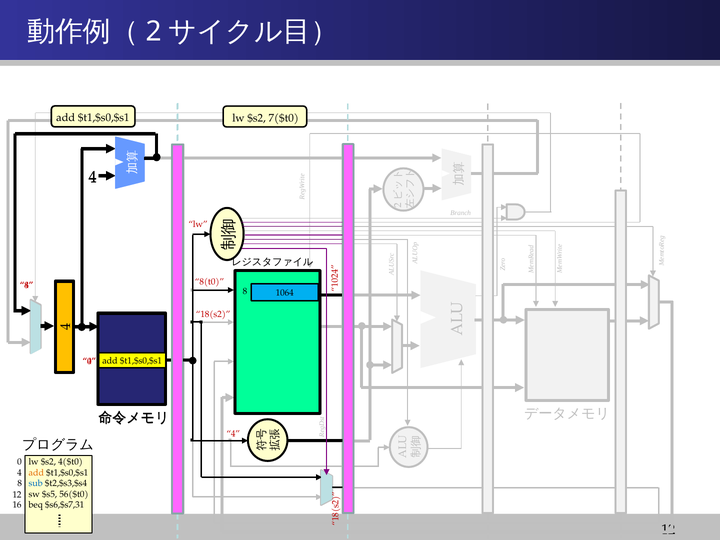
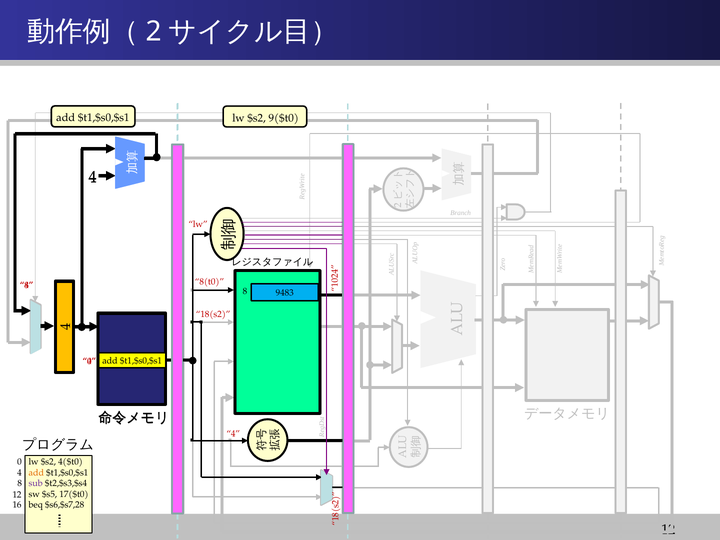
7($t0: 7($t0 -> 9($t0 (284, 118)
1064: 1064 -> 9483 (285, 293)
sub colour: blue -> purple (36, 483)
56($t0: 56($t0 -> 17($t0 (74, 494)
$s6,$s7,31: $s6,$s7,31 -> $s6,$s7,28 (65, 505)
